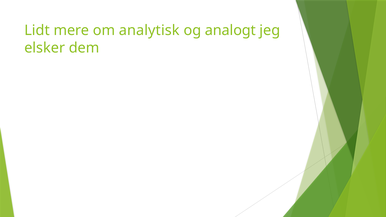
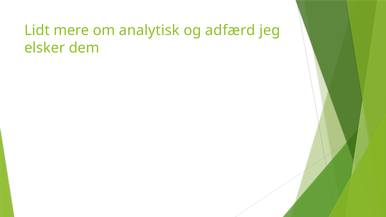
analogt: analogt -> adfærd (230, 30)
